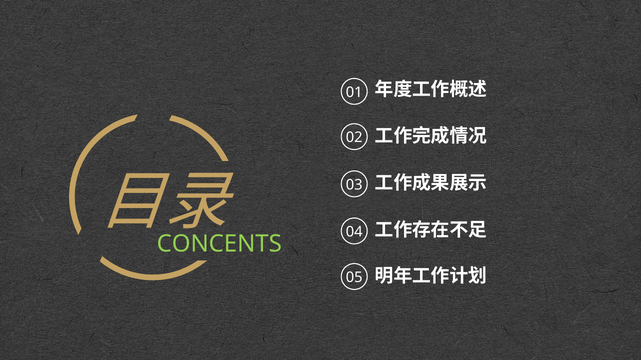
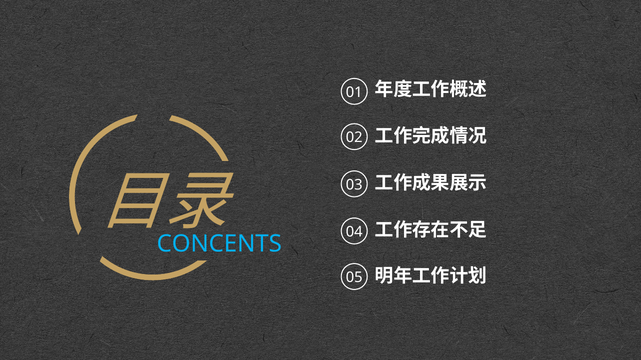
CONCENTS colour: light green -> light blue (219, 244)
